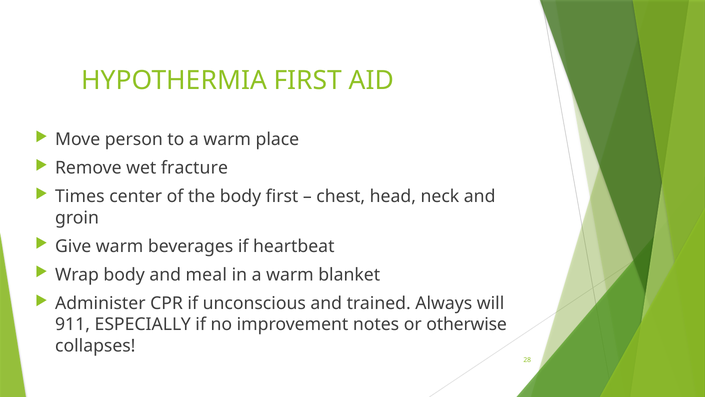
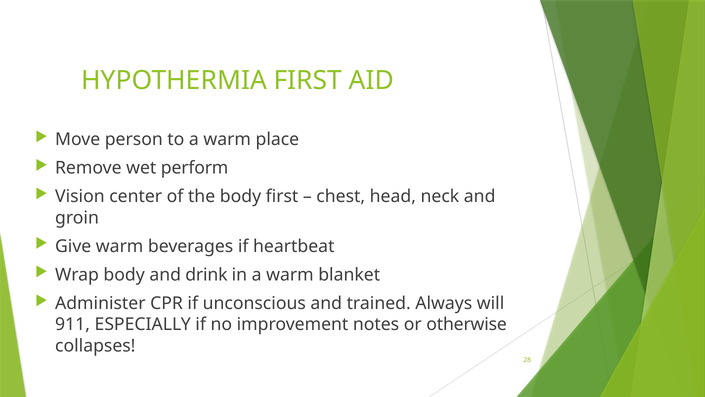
fracture: fracture -> perform (195, 168)
Times: Times -> Vision (80, 196)
meal: meal -> drink (206, 275)
